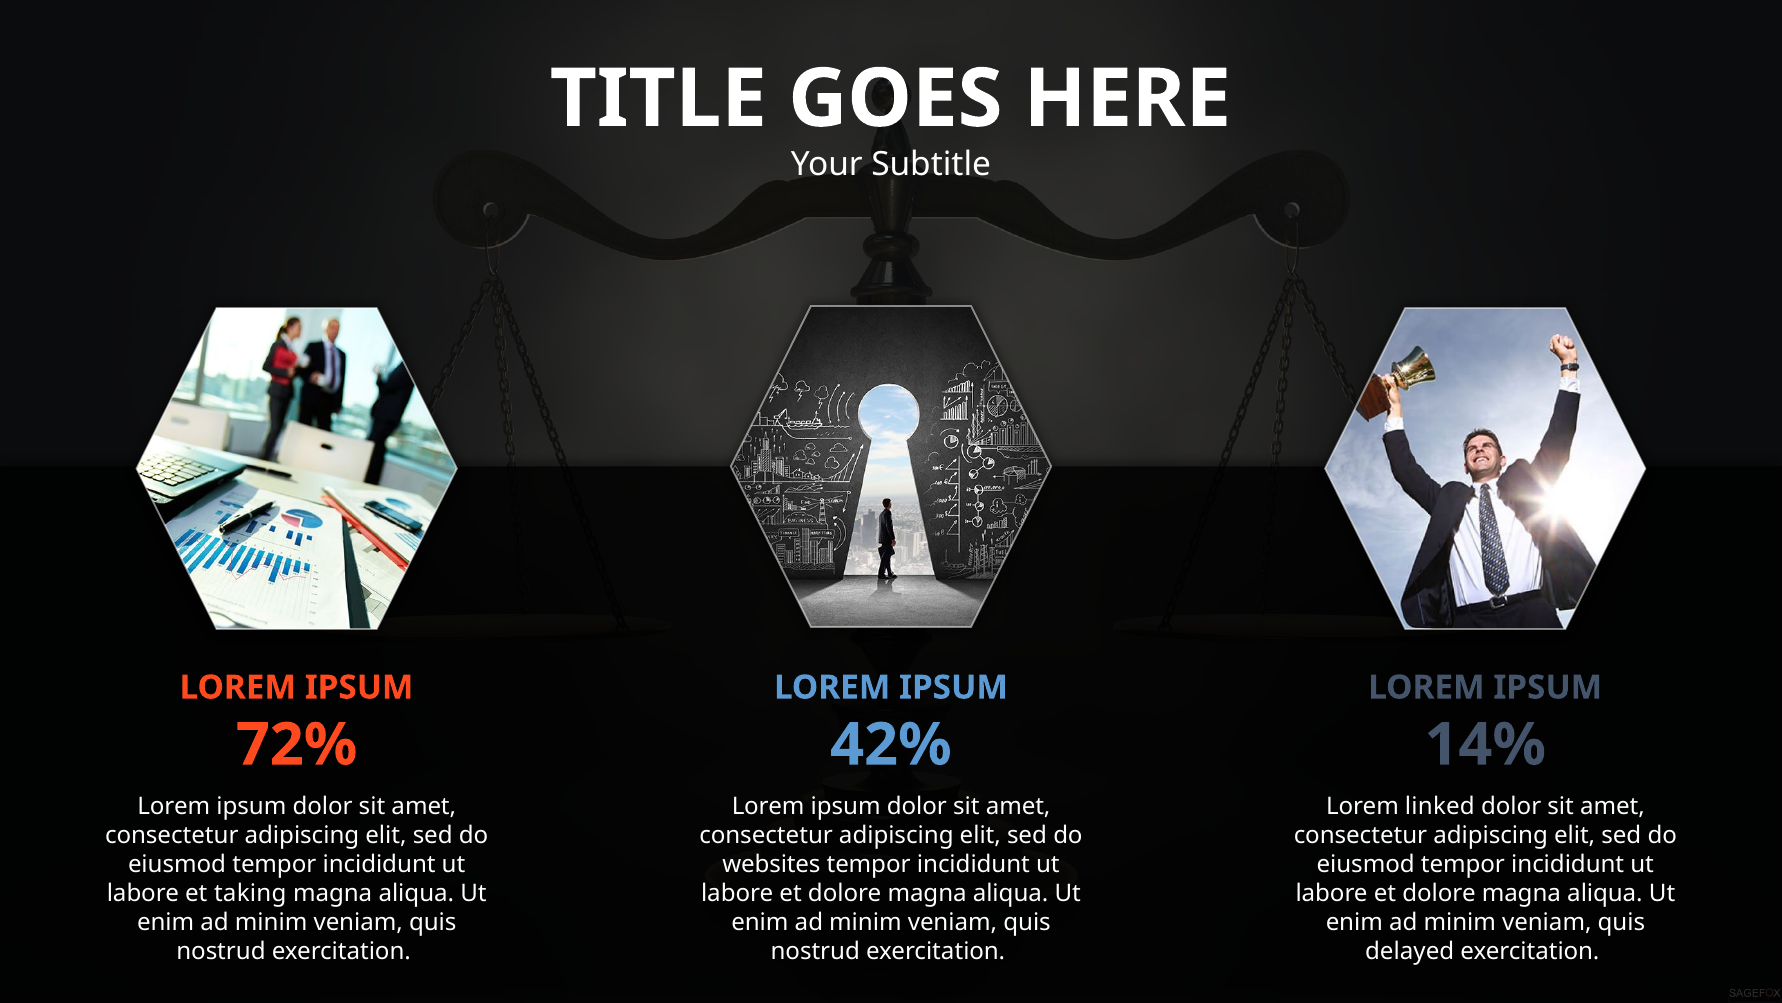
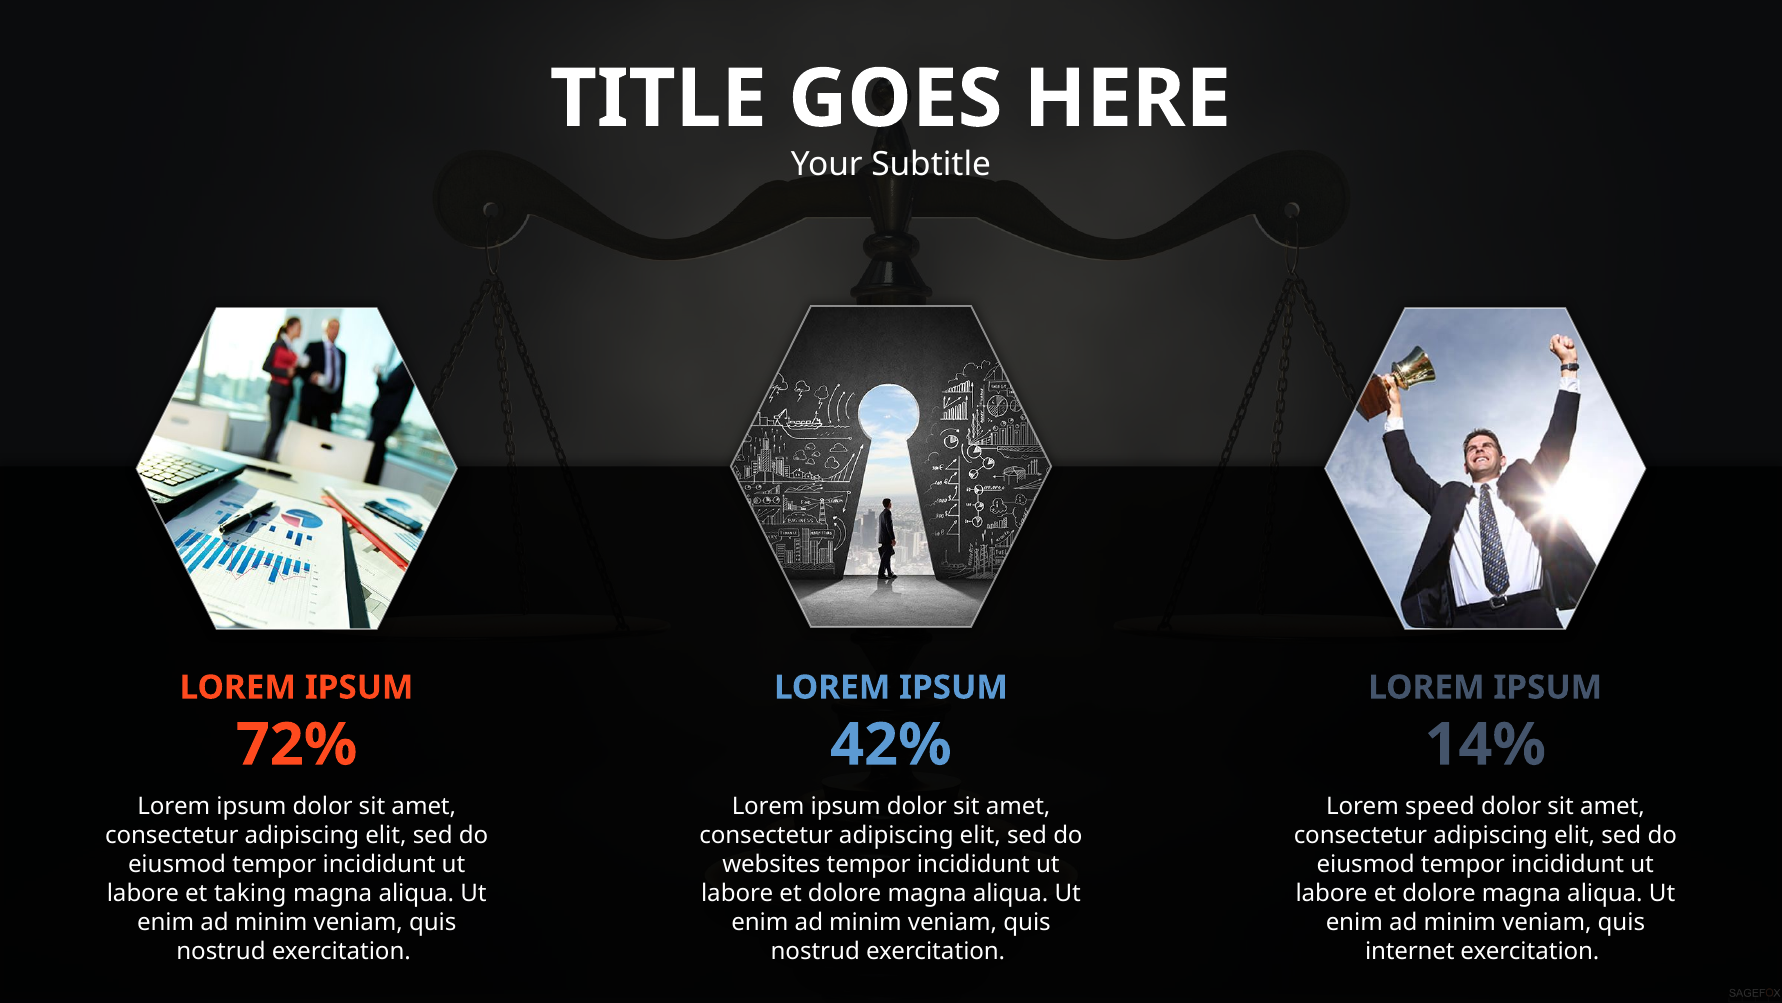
linked: linked -> speed (1440, 806)
delayed: delayed -> internet (1410, 951)
